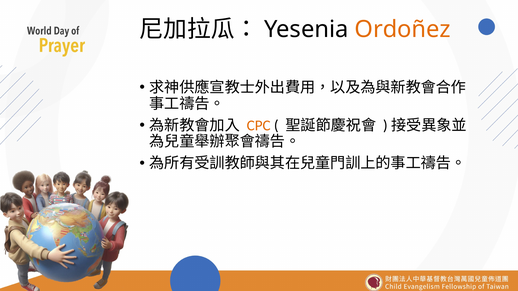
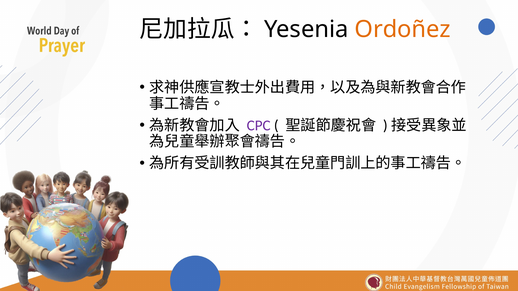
CPC colour: orange -> purple (259, 126)
